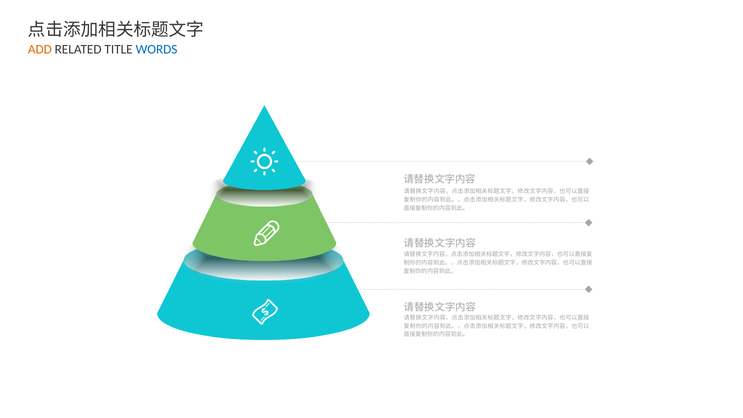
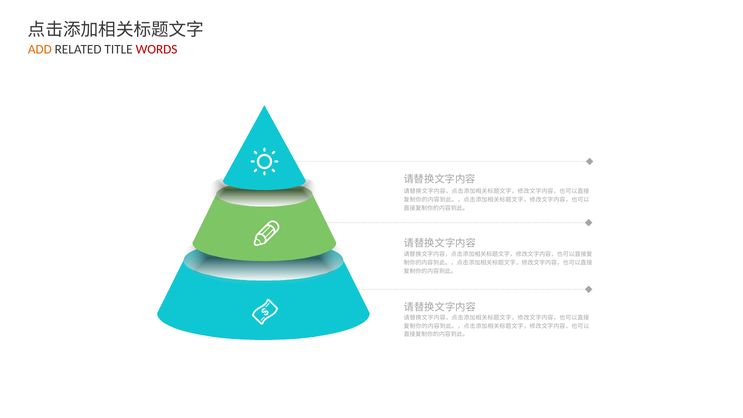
WORDS colour: blue -> red (157, 49)
